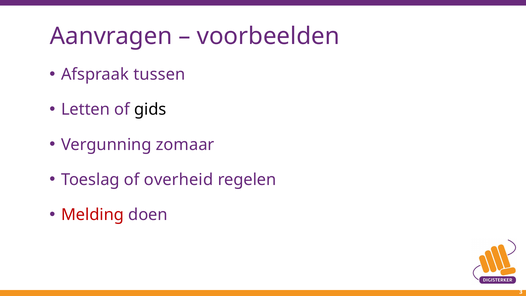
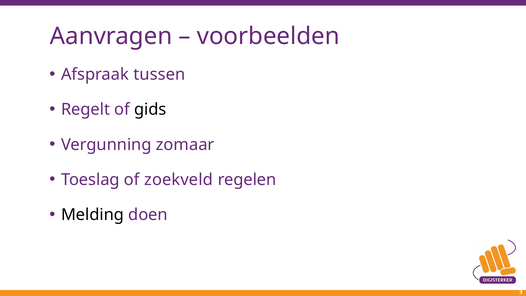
Letten: Letten -> Regelt (86, 110)
overheid: overheid -> zoekveld (179, 180)
Melding colour: red -> black (93, 215)
